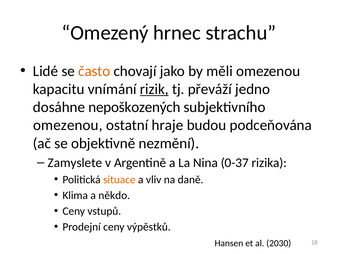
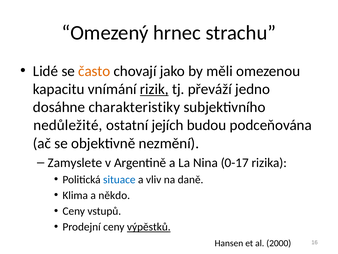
nepoškozených: nepoškozených -> charakteristiky (134, 107)
omezenou: omezenou -> nedůležité (68, 125)
hraje: hraje -> jejích (168, 125)
0-37: 0-37 -> 0-17 (235, 162)
situace colour: orange -> blue (119, 179)
výpěstků underline: none -> present (149, 227)
2030: 2030 -> 2000 (279, 243)
